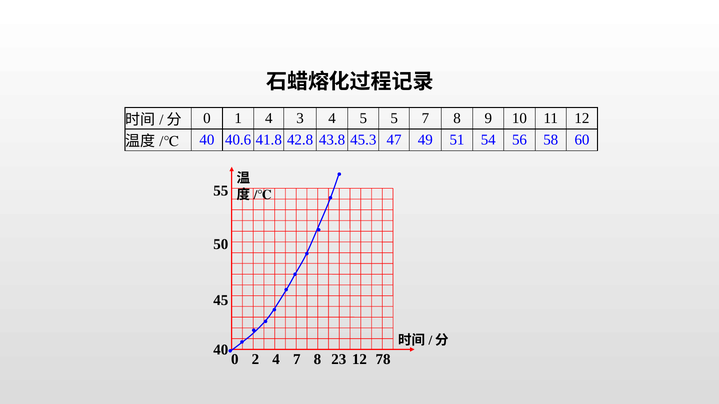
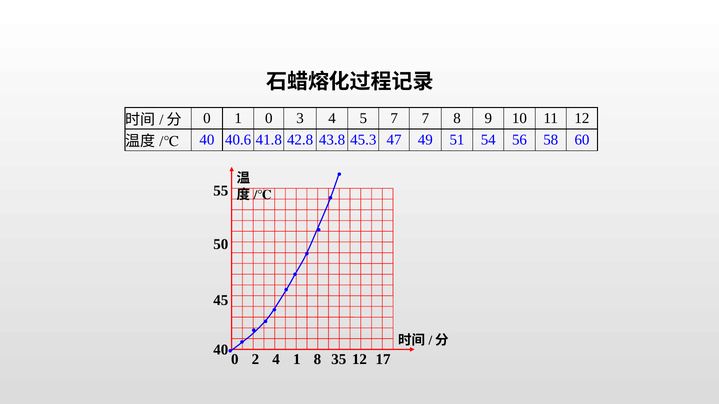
1 4: 4 -> 0 (269, 118)
5 5: 5 -> 7 (394, 118)
4 7: 7 -> 1 (297, 359)
23: 23 -> 35 (339, 359)
78: 78 -> 17 (383, 359)
